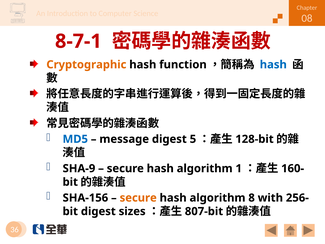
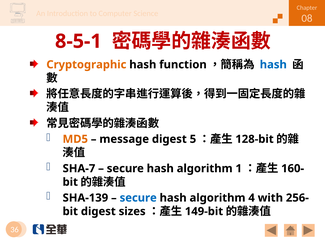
8-7-1: 8-7-1 -> 8-5-1 (78, 41)
MD5 colour: blue -> orange (75, 139)
SHA-9: SHA-9 -> SHA-7 (79, 168)
SHA-156: SHA-156 -> SHA-139 (85, 198)
secure colour: orange -> blue (138, 198)
8: 8 -> 4 (252, 198)
807-bit: 807-bit -> 149-bit (204, 211)
